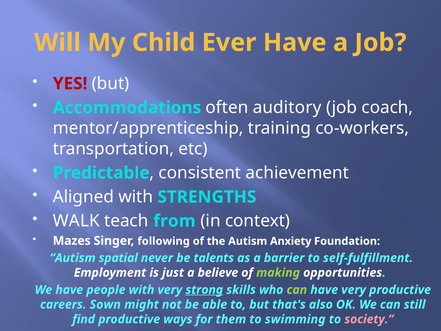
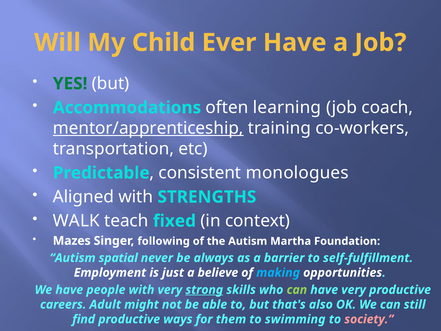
YES colour: red -> green (70, 84)
auditory: auditory -> learning (287, 108)
mentor/apprenticeship underline: none -> present (148, 128)
achievement: achievement -> monologues (297, 173)
from: from -> fixed (174, 221)
Anxiety: Anxiety -> Martha (291, 241)
talents: talents -> always (214, 258)
making colour: light green -> light blue (278, 272)
Sown: Sown -> Adult (105, 304)
